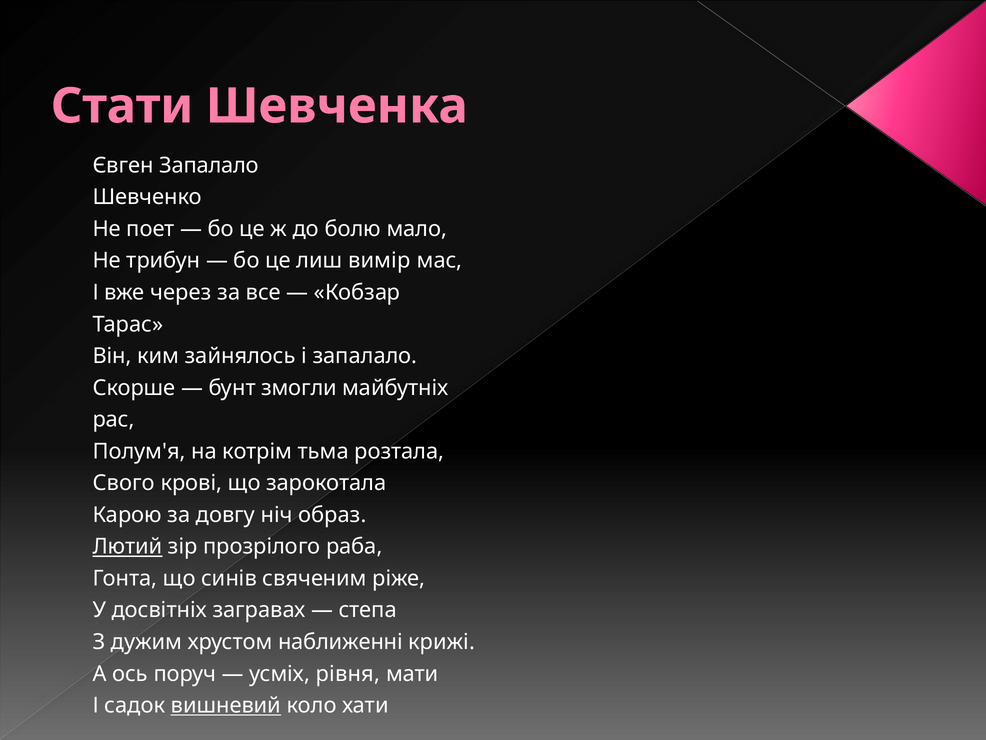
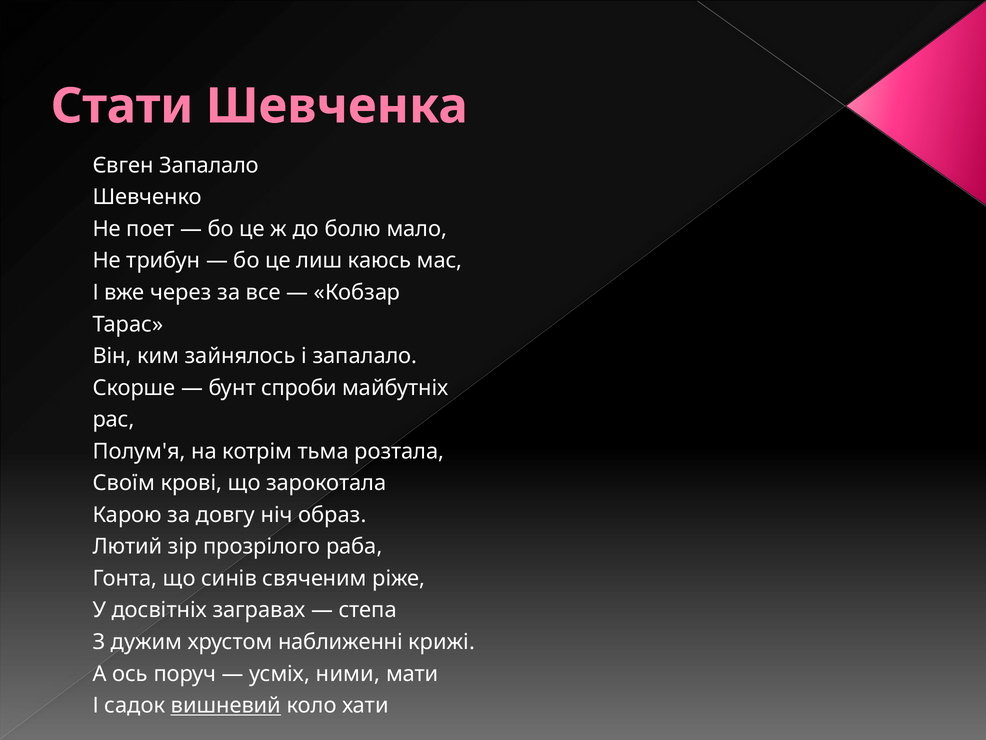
вимір: вимір -> каюсь (380, 261)
змогли: змогли -> спроби (299, 388)
Свого: Свого -> Своїм (124, 483)
Лютий underline: present -> none (128, 546)
рівня: рівня -> ними (348, 673)
